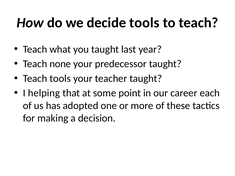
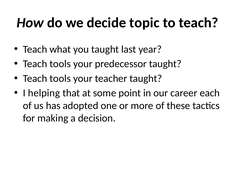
decide tools: tools -> topic (144, 23)
none: none -> tools (60, 64)
